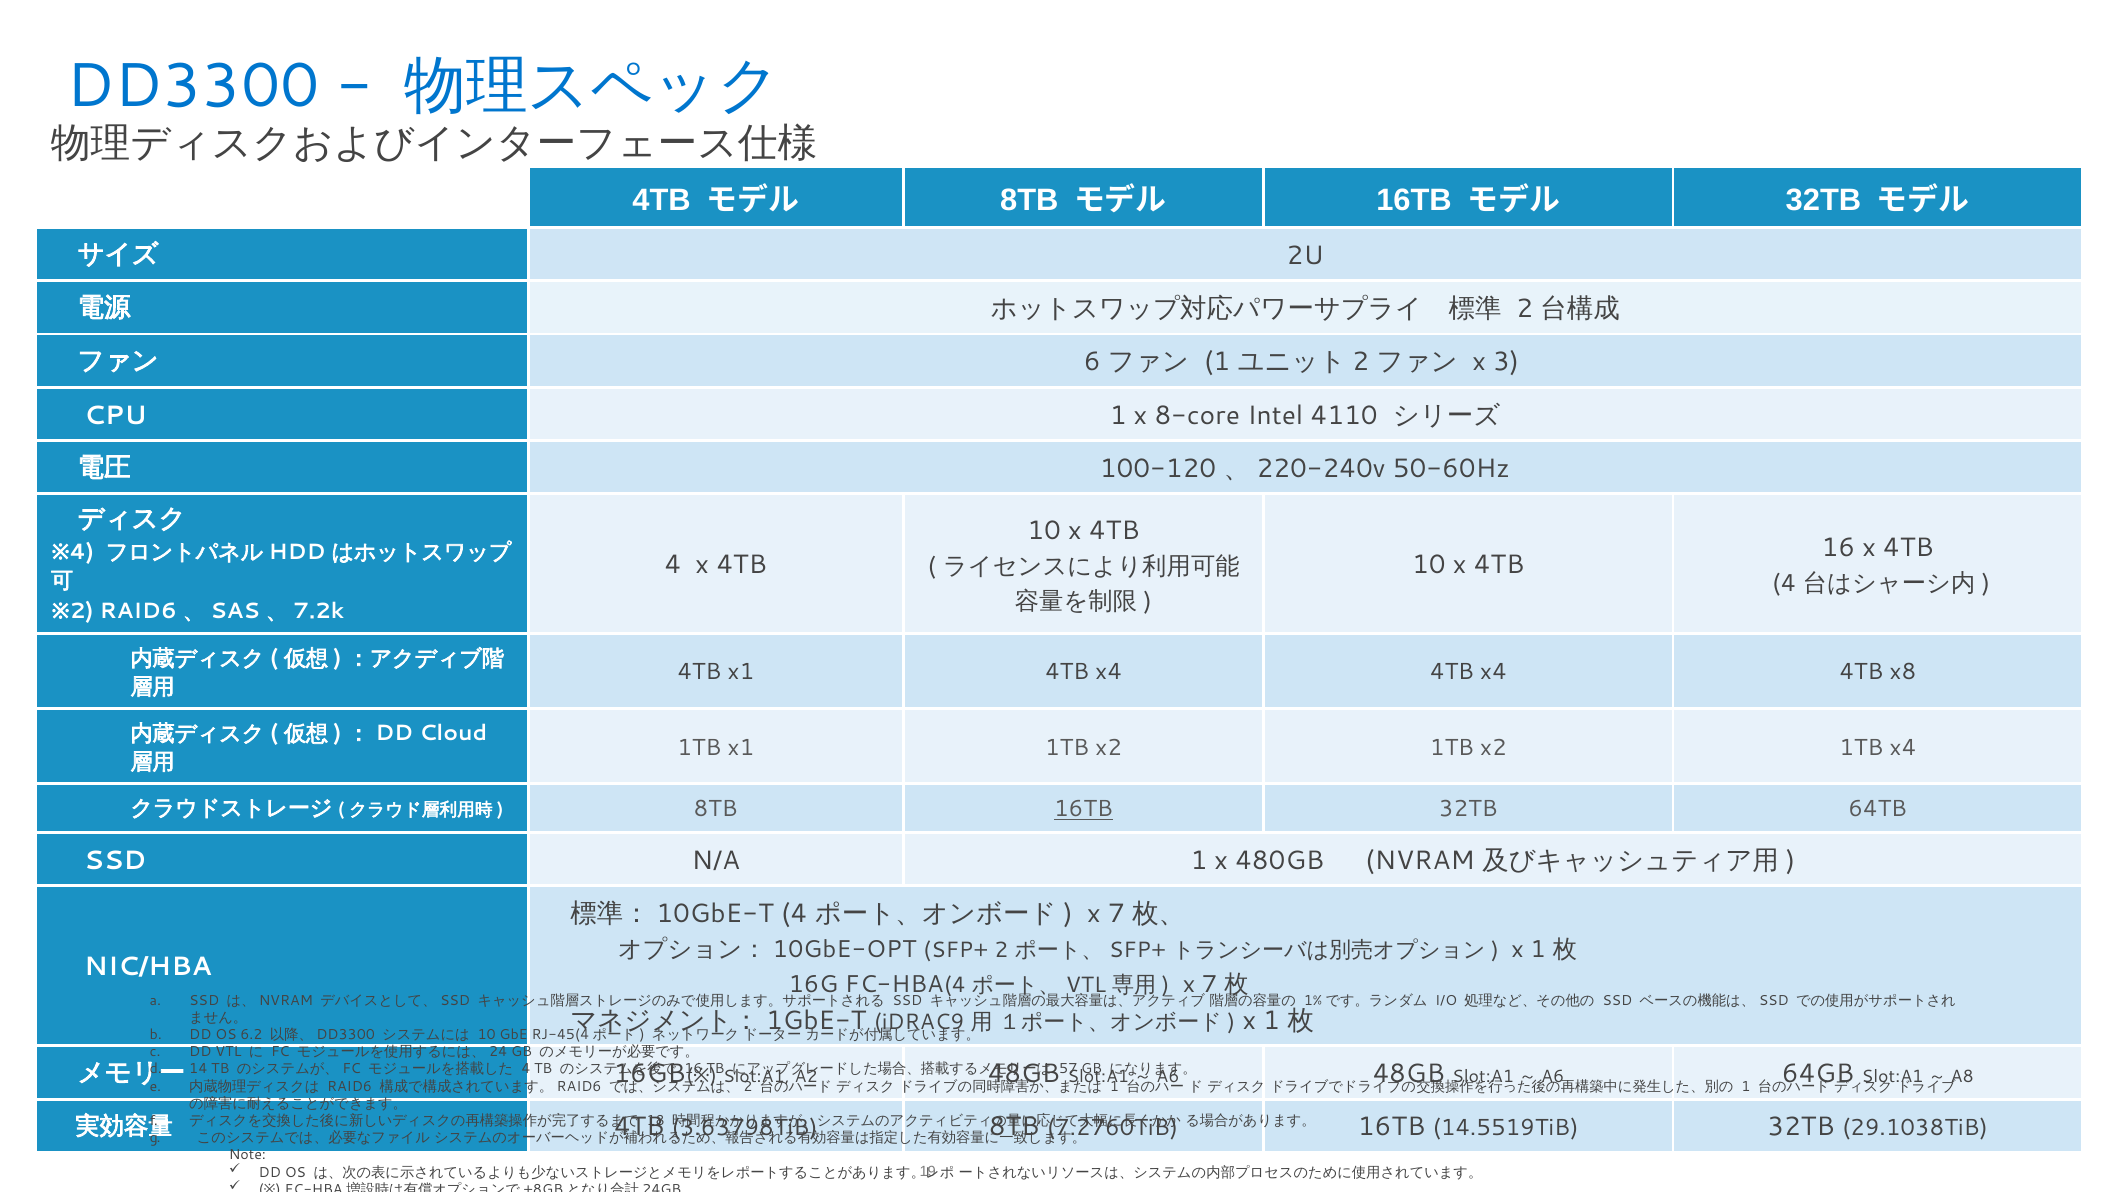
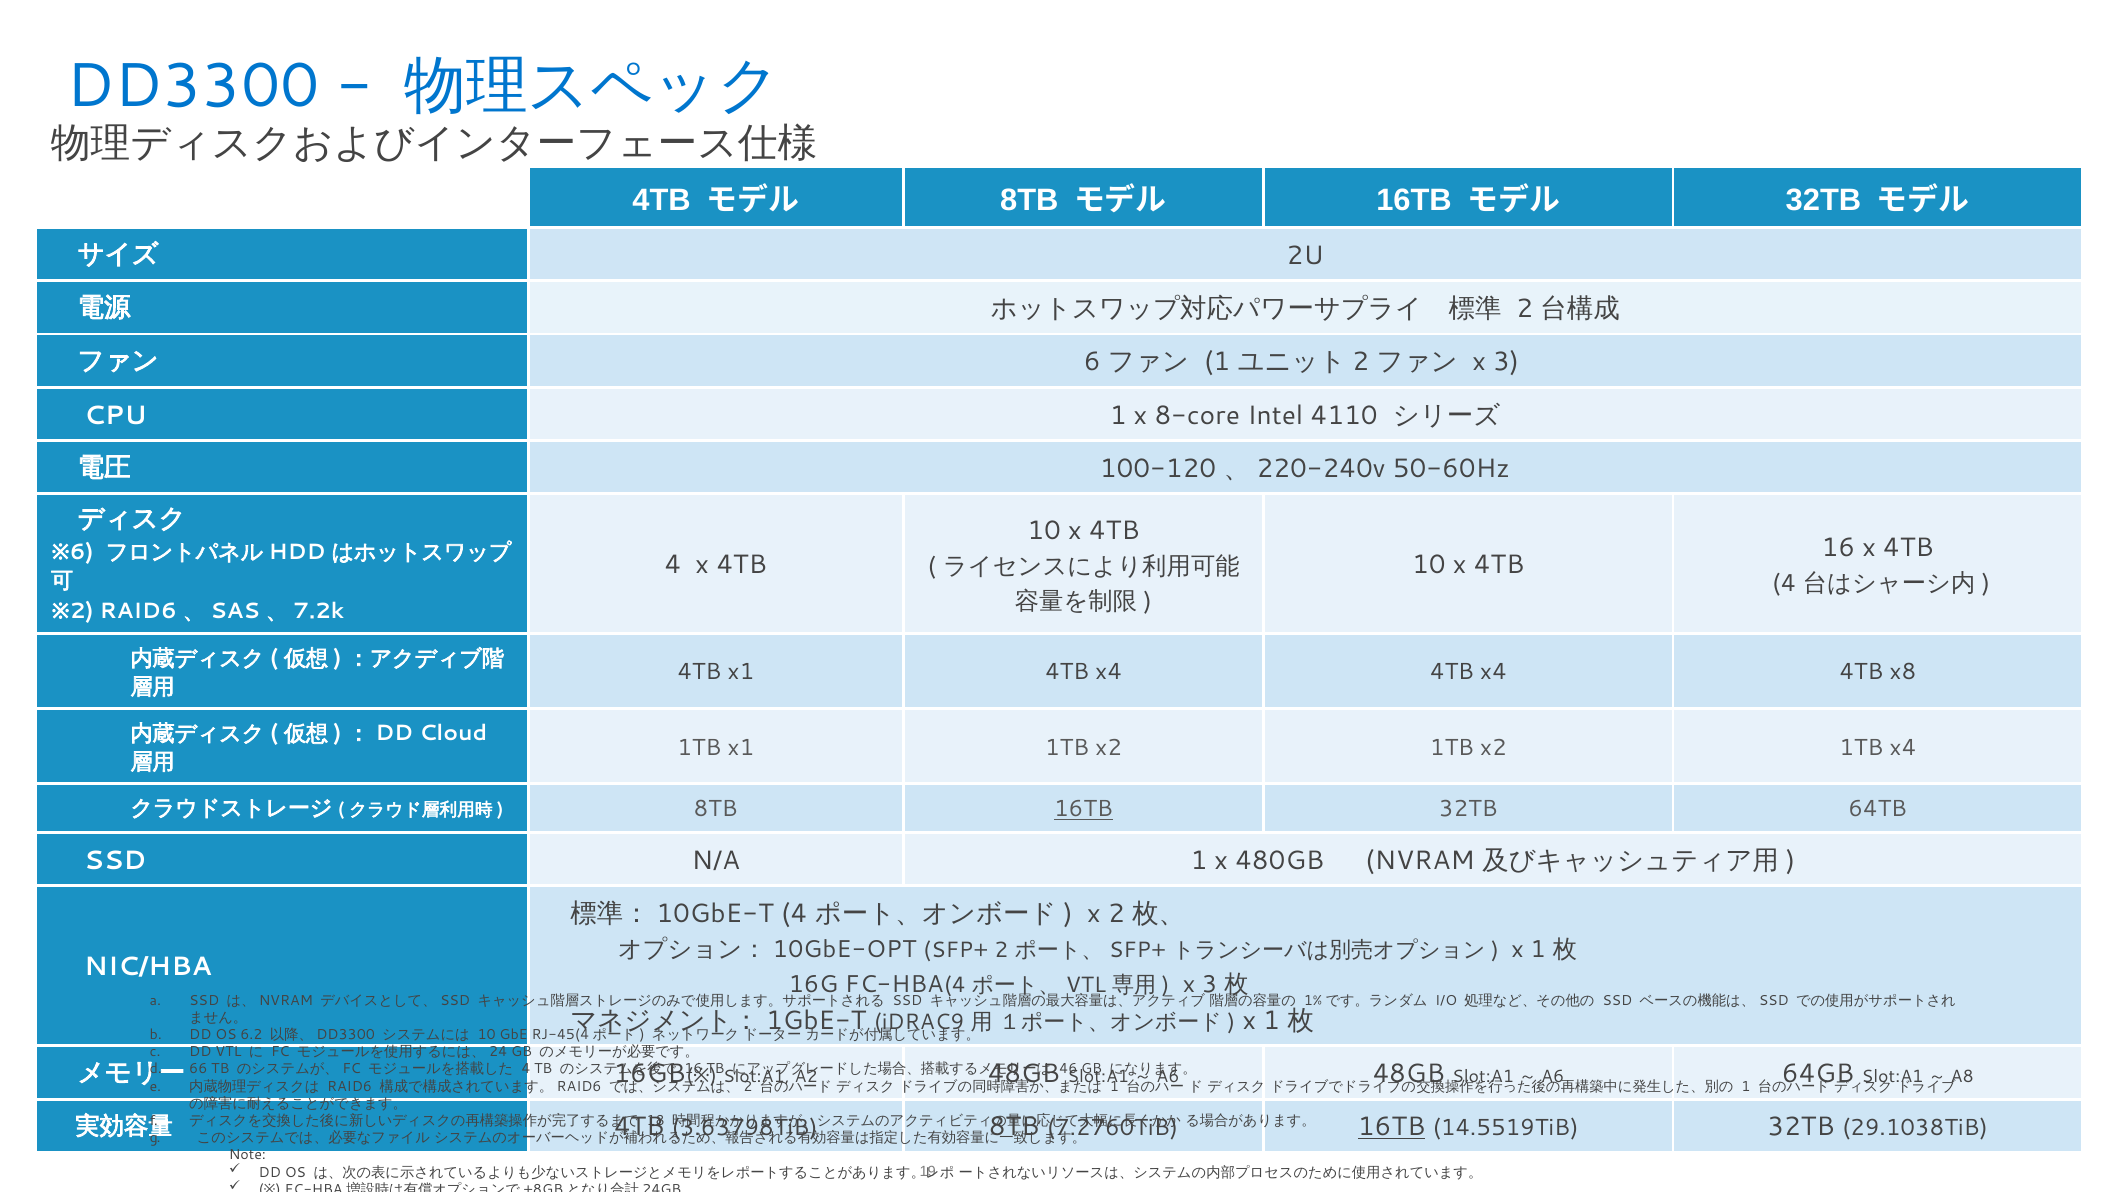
4: 4 -> 6 (82, 552)
7: 7 -> 2 (1116, 913)
7: 7 -> 3 (1210, 984)
14: 14 -> 66 (198, 1069)
57: 57 -> 46 (1068, 1069)
16TB underline: none -> present (1392, 1127)
